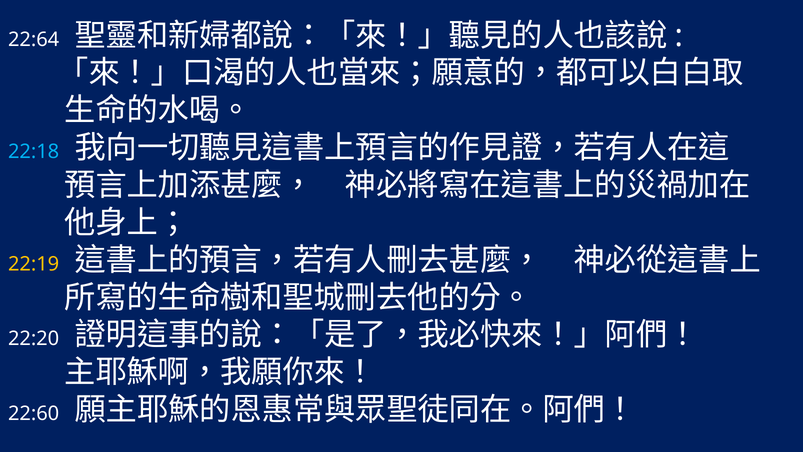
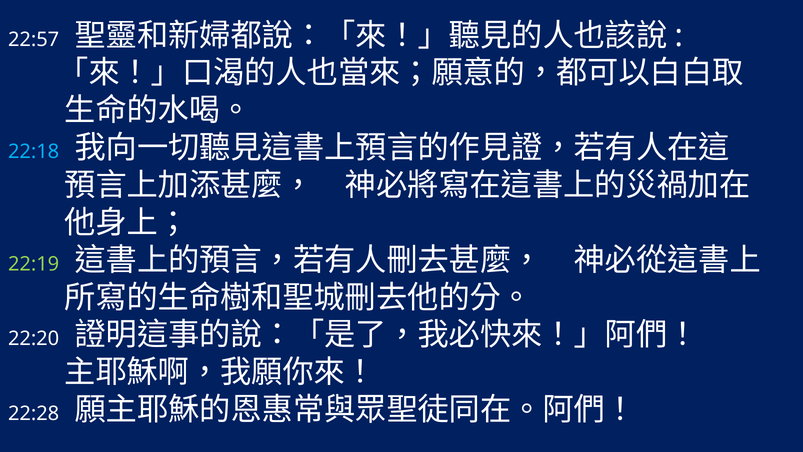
22:64: 22:64 -> 22:57 (34, 39)
22:19 colour: yellow -> light green (34, 264)
22:60: 22:60 -> 22:28 (34, 413)
